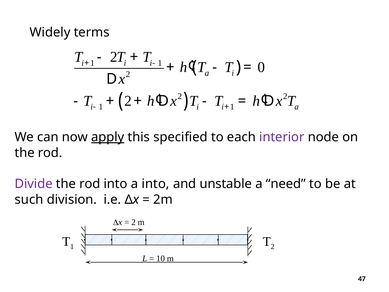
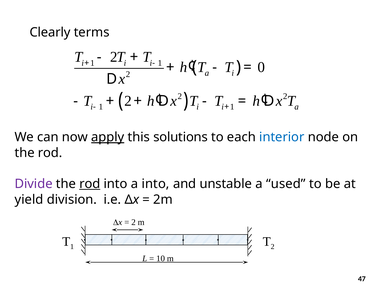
Widely: Widely -> Clearly (50, 32)
specified: specified -> solutions (181, 137)
interior colour: purple -> blue (282, 137)
rod underline: none -> present (90, 184)
need: need -> used (286, 184)
such: such -> yield (29, 199)
